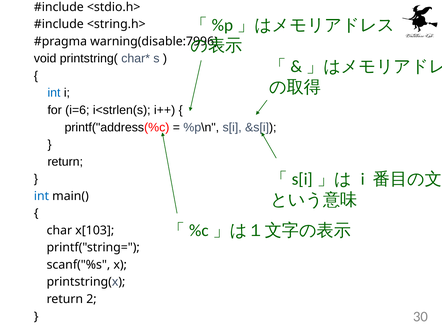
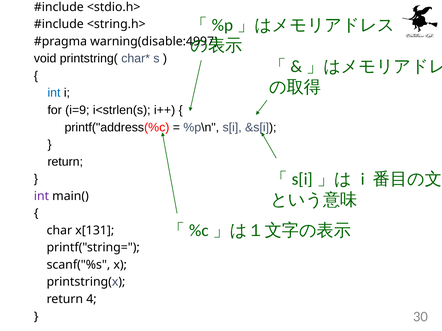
warning(disable:7996: warning(disable:7996 -> warning(disable:4997 (154, 41)
i=6: i=6 -> i=9 (77, 110)
int colour: blue -> purple (41, 196)
x[103: x[103 -> x[131 (95, 231)
2: 2 -> 4 (91, 300)
